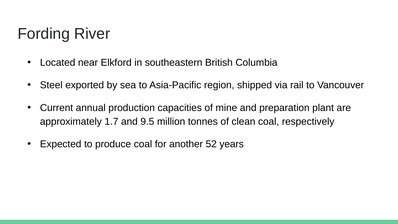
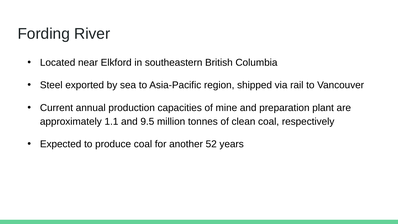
1.7: 1.7 -> 1.1 (111, 121)
